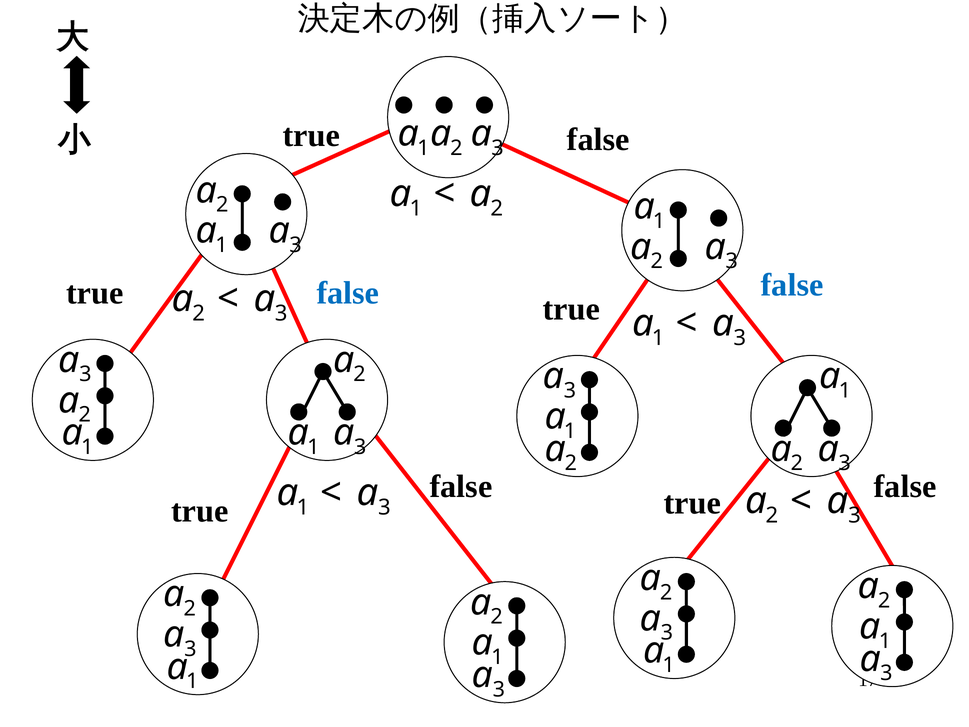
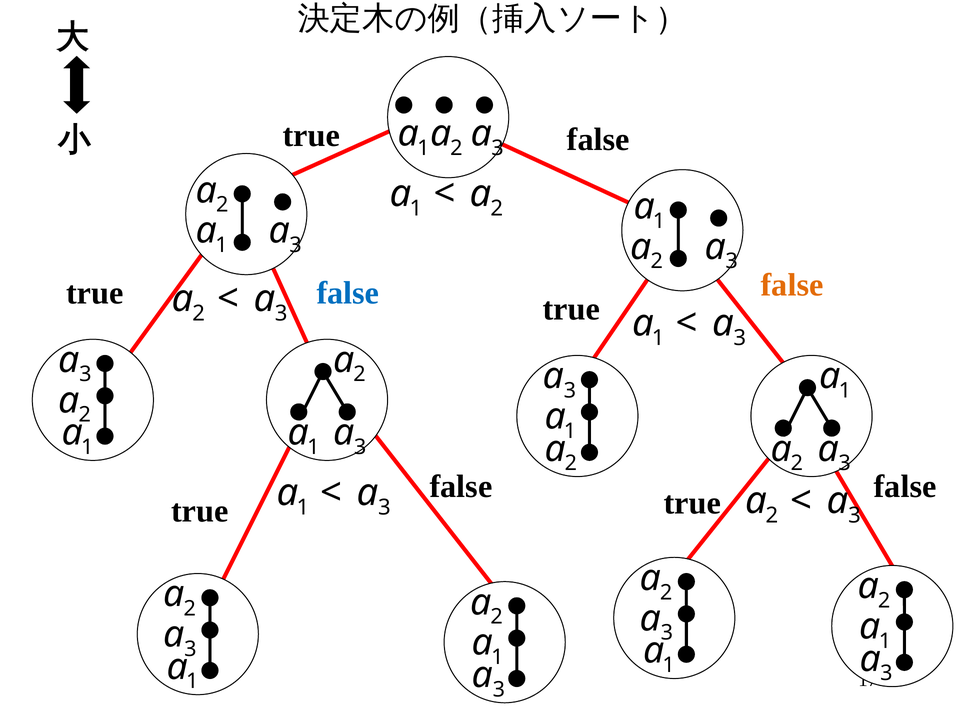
false colour: blue -> orange (792, 285)
